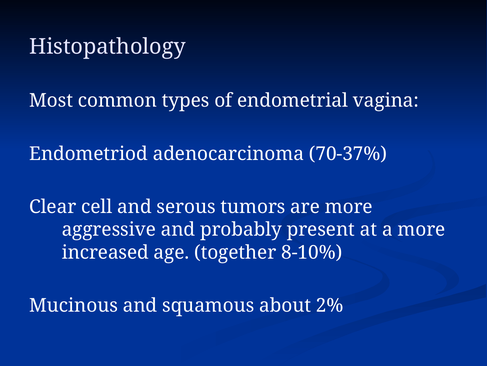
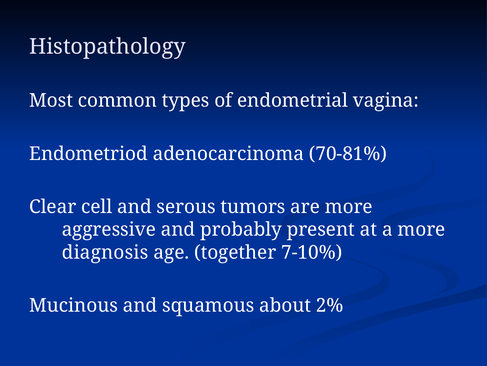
70-37%: 70-37% -> 70-81% (348, 153)
increased: increased -> diagnosis (105, 252)
8-10%: 8-10% -> 7-10% (312, 252)
